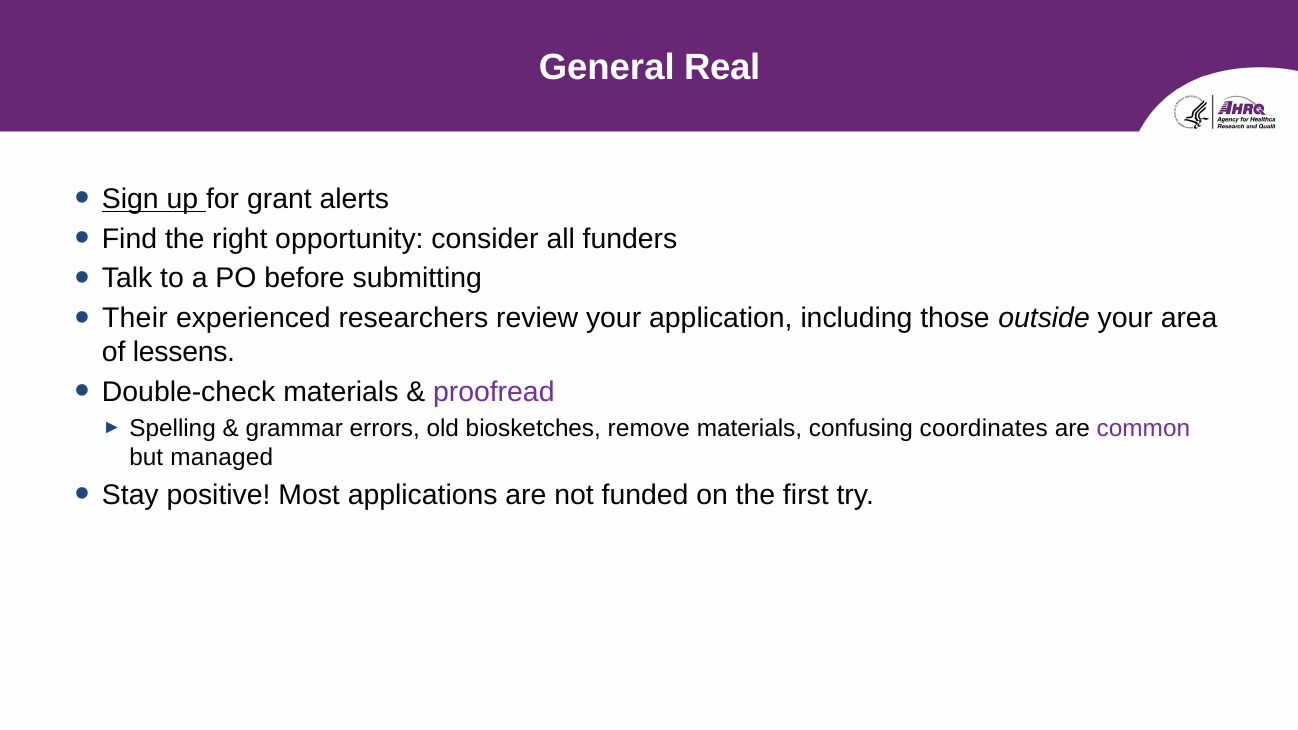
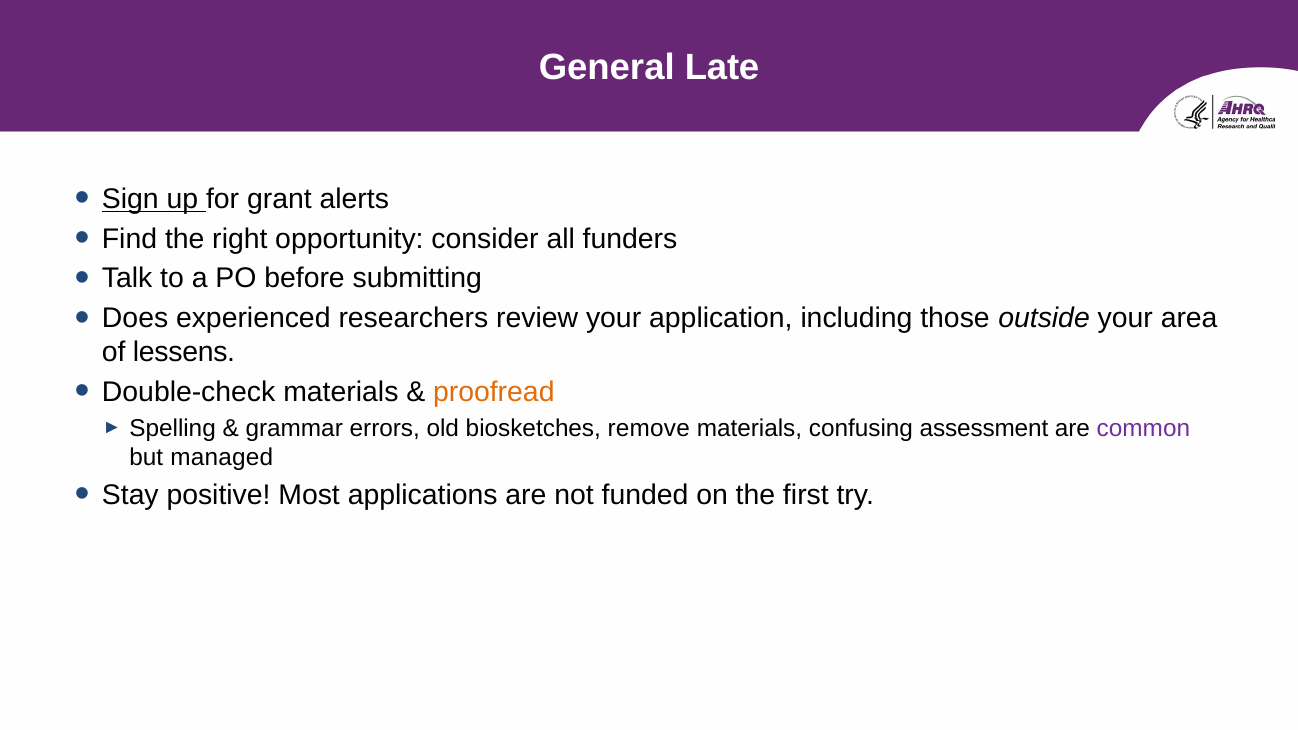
Real: Real -> Late (722, 68)
Their: Their -> Does (135, 318)
proofread colour: purple -> orange (494, 392)
coordinates: coordinates -> assessment (984, 428)
